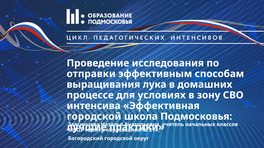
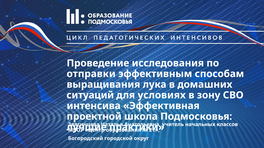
процессе: процессе -> ситуаций (90, 95)
городской: городской -> проектной (94, 117)
